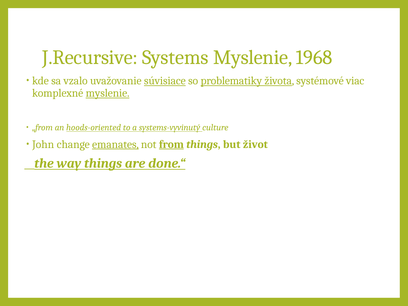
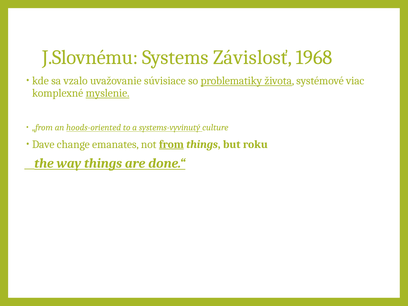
J.Recursive: J.Recursive -> J.Slovnému (90, 57)
Systems Myslenie: Myslenie -> Závislosť (253, 57)
súvisiace underline: present -> none (165, 81)
John: John -> Dave (43, 144)
emanates underline: present -> none (115, 144)
život: život -> roku (255, 144)
